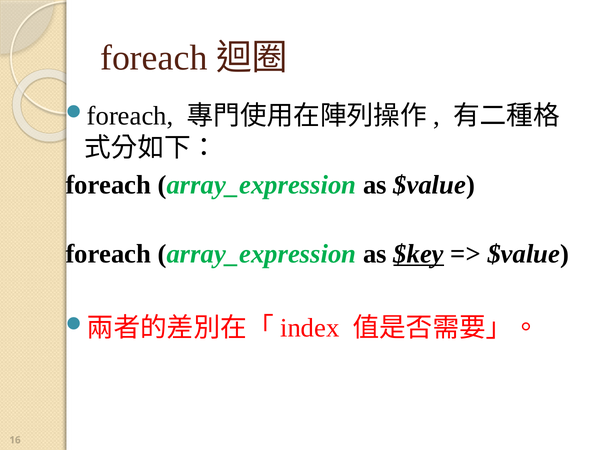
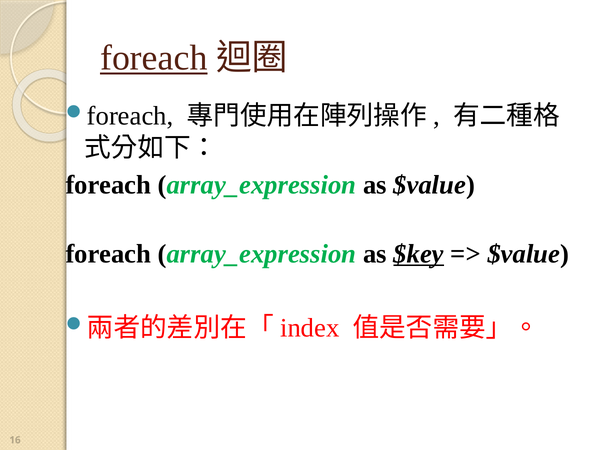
foreach underline: none -> present (154, 58)
